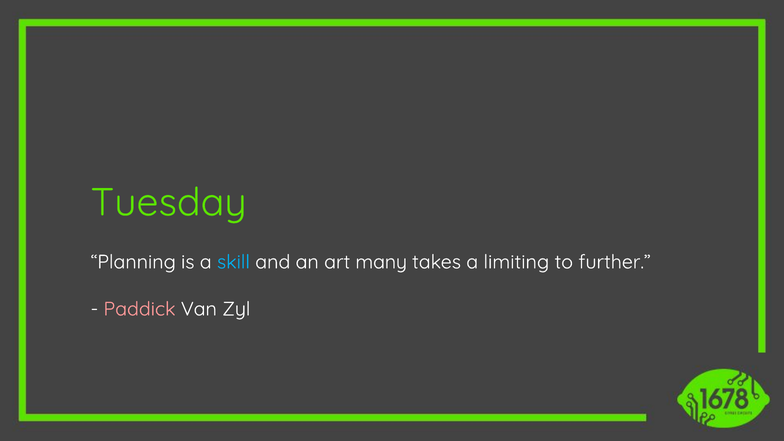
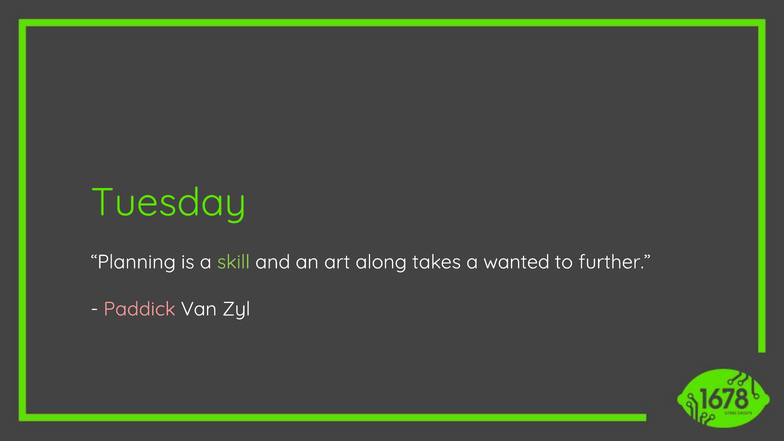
skill colour: light blue -> light green (233, 262)
many: many -> along (381, 262)
limiting: limiting -> wanted (516, 262)
